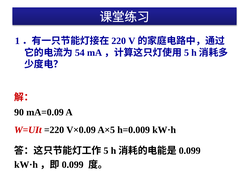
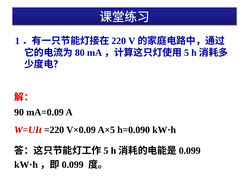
54: 54 -> 80 (80, 53)
h=0.009: h=0.009 -> h=0.090 (134, 130)
